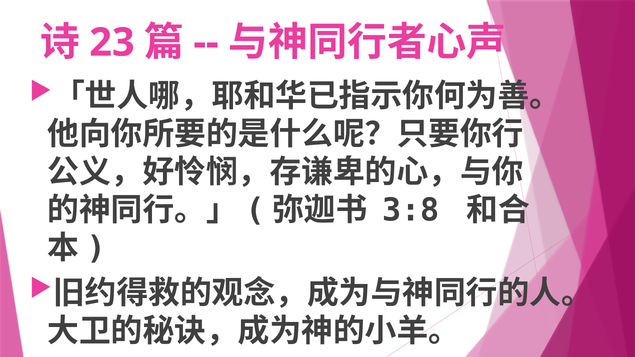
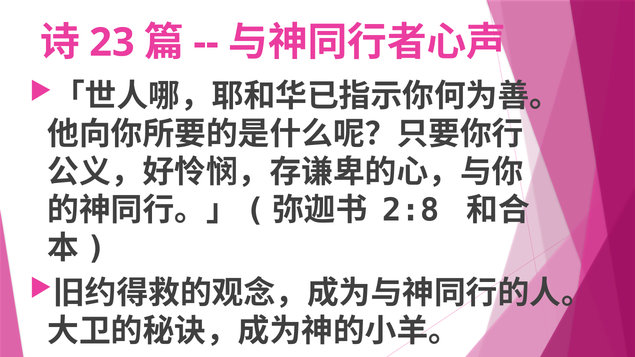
3:8: 3:8 -> 2:8 (411, 210)
